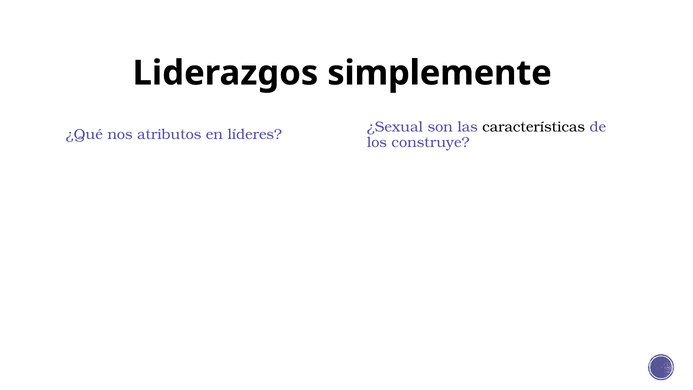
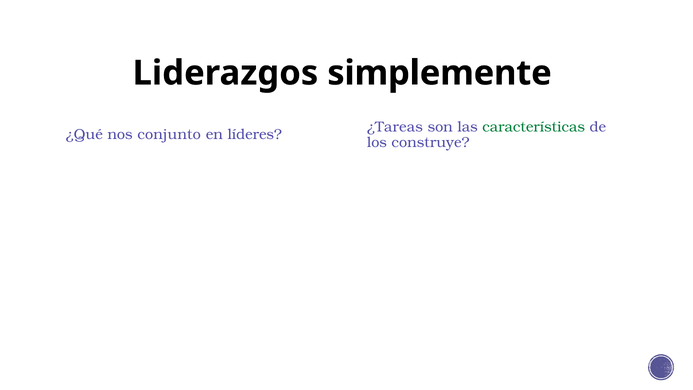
¿Sexual: ¿Sexual -> ¿Tareas (395, 127)
características colour: black -> green (534, 127)
atributos: atributos -> conjunto (169, 135)
